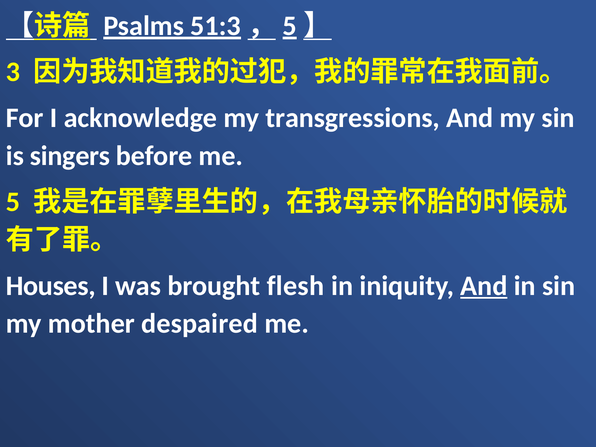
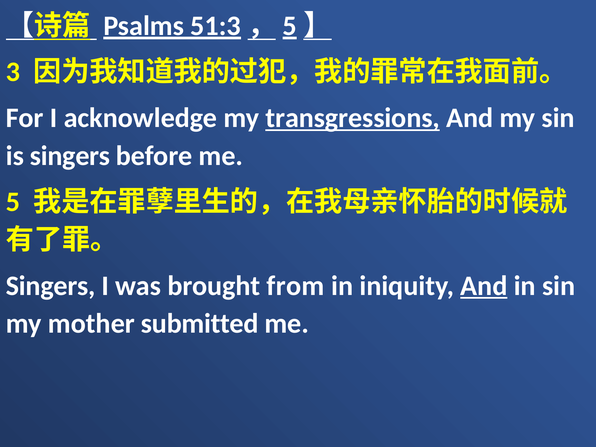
transgressions underline: none -> present (353, 118)
Houses: Houses -> Singers (51, 286)
flesh: flesh -> from (295, 286)
despaired: despaired -> submitted (200, 324)
